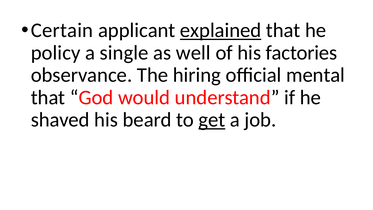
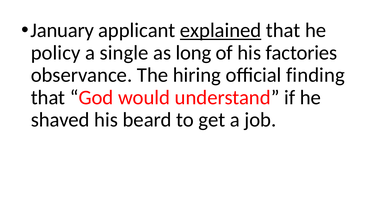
Certain: Certain -> January (62, 30)
well: well -> long (193, 53)
mental: mental -> finding (315, 75)
get underline: present -> none (212, 120)
